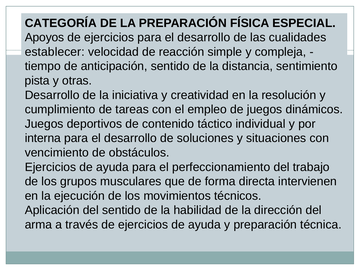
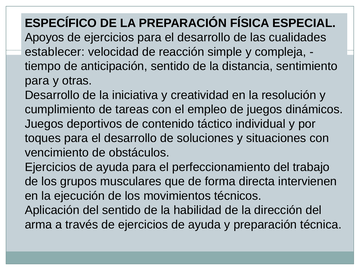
CATEGORÍA: CATEGORÍA -> ESPECÍFICO (61, 23)
pista: pista -> para (37, 81)
interna: interna -> toques (43, 138)
